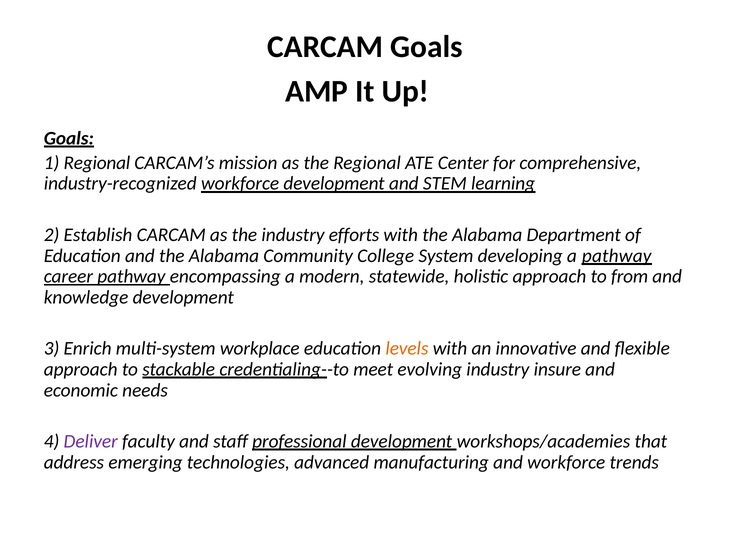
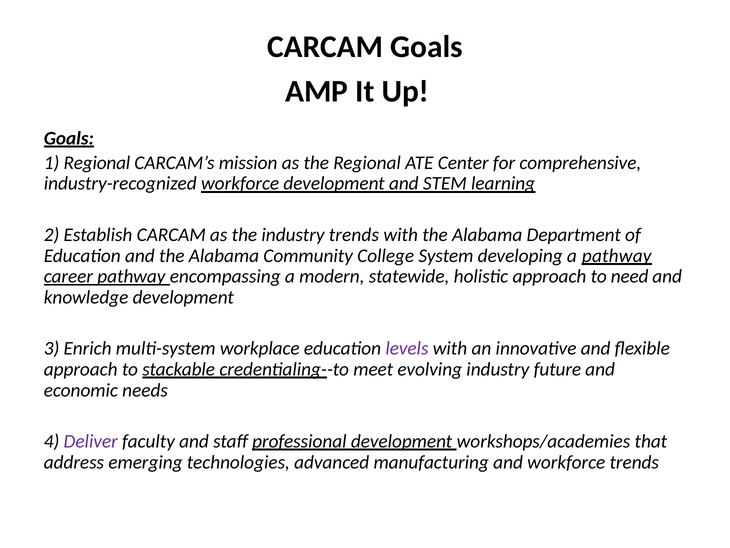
industry efforts: efforts -> trends (354, 235)
from: from -> need (630, 276)
levels colour: orange -> purple (407, 348)
insure: insure -> future (557, 369)
